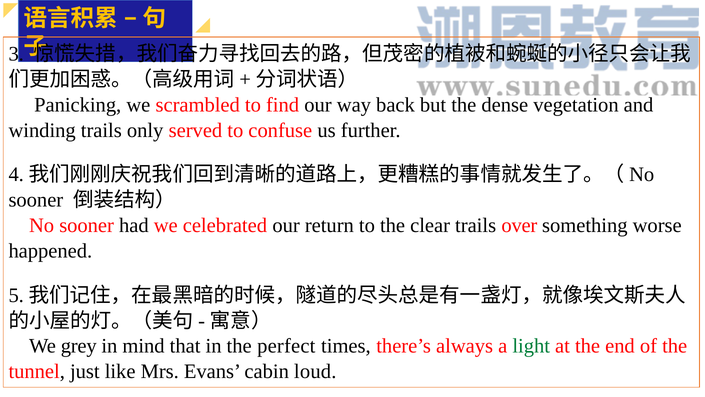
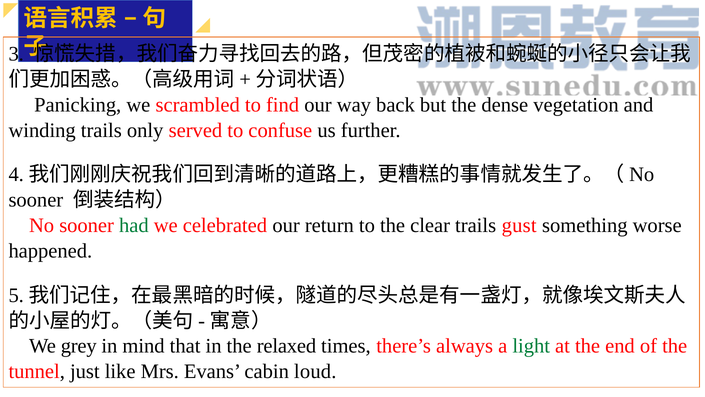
had colour: black -> green (134, 225)
over: over -> gust (519, 225)
perfect: perfect -> relaxed (286, 346)
